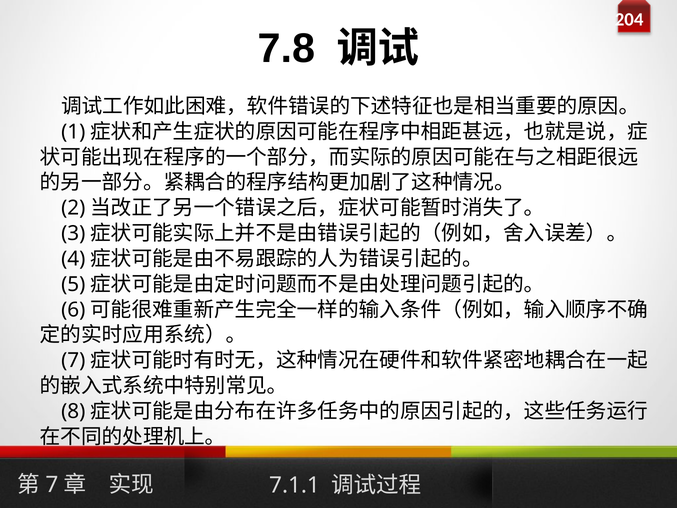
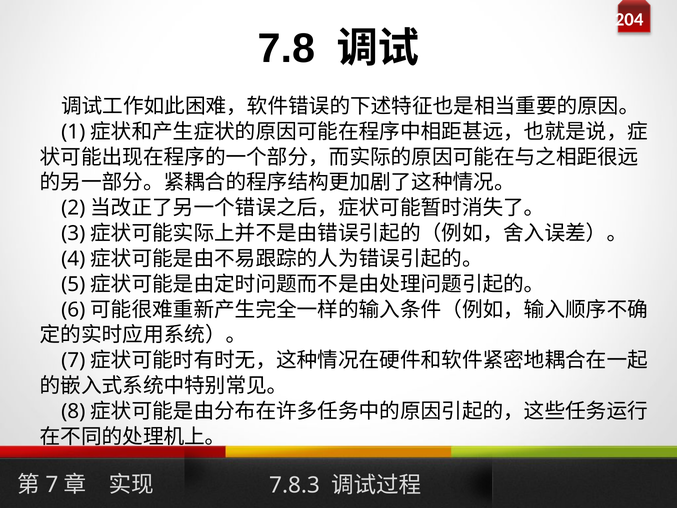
7.1.1: 7.1.1 -> 7.8.3 (295, 485)
